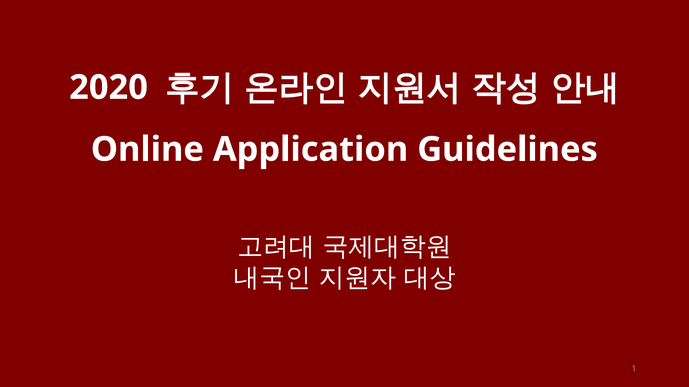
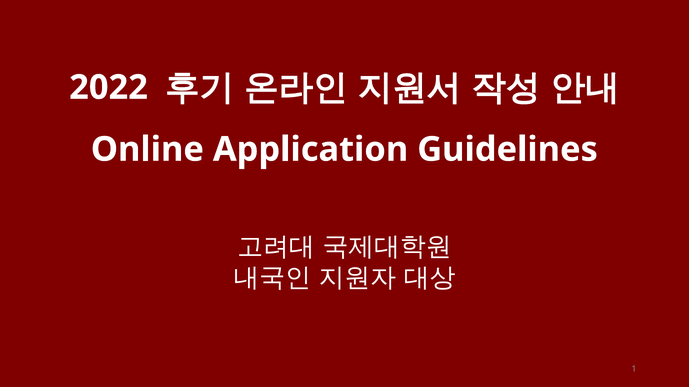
2020: 2020 -> 2022 (109, 88)
